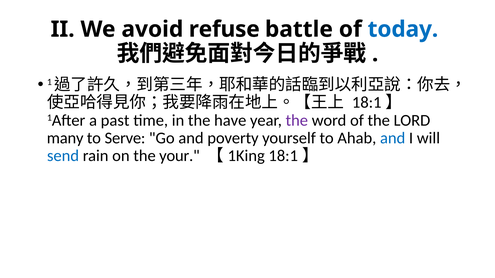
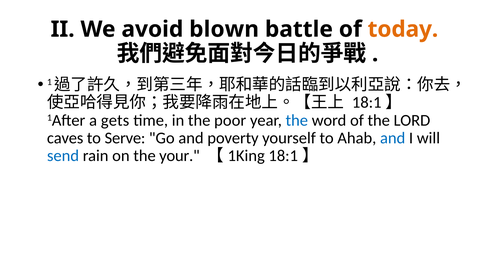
refuse: refuse -> blown (224, 29)
today colour: blue -> orange (403, 29)
past: past -> gets (115, 120)
have: have -> poor (230, 120)
the colour: purple -> blue (297, 120)
many: many -> caves (65, 138)
